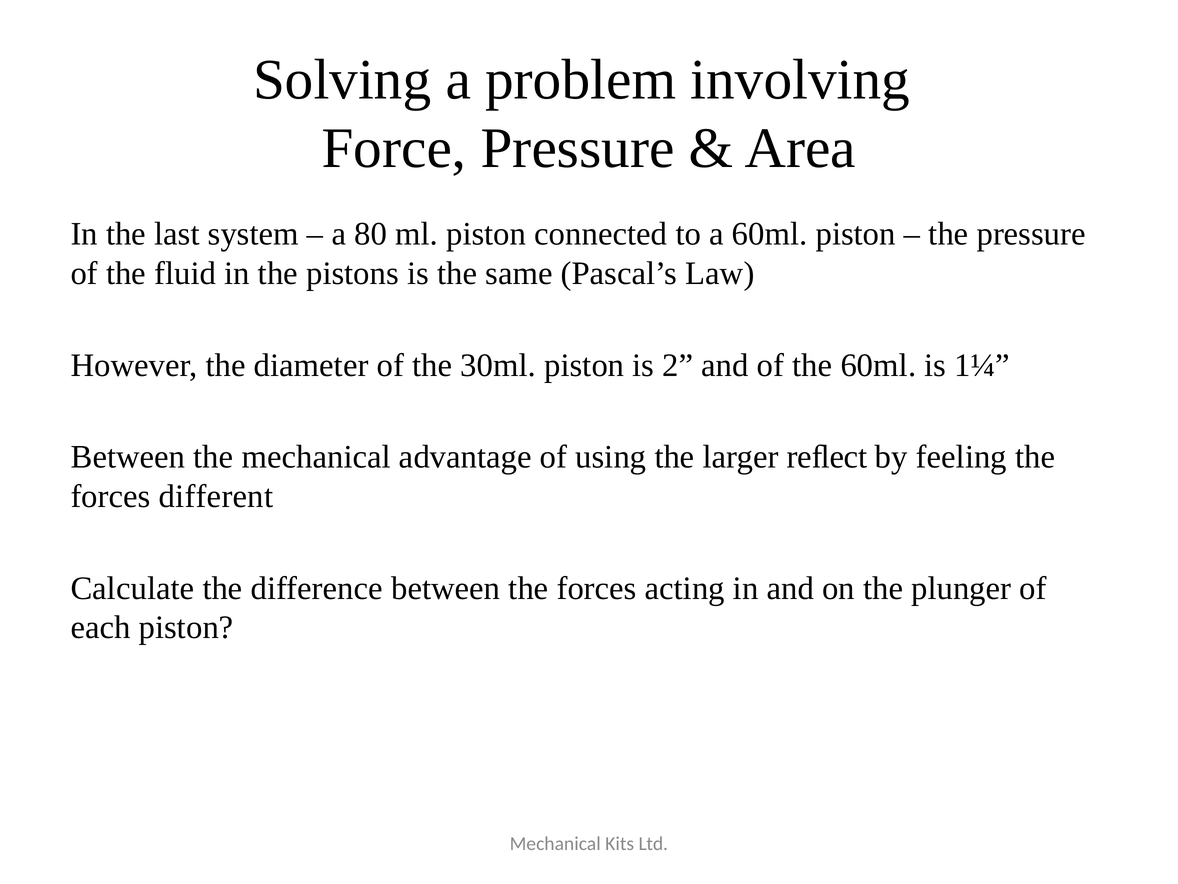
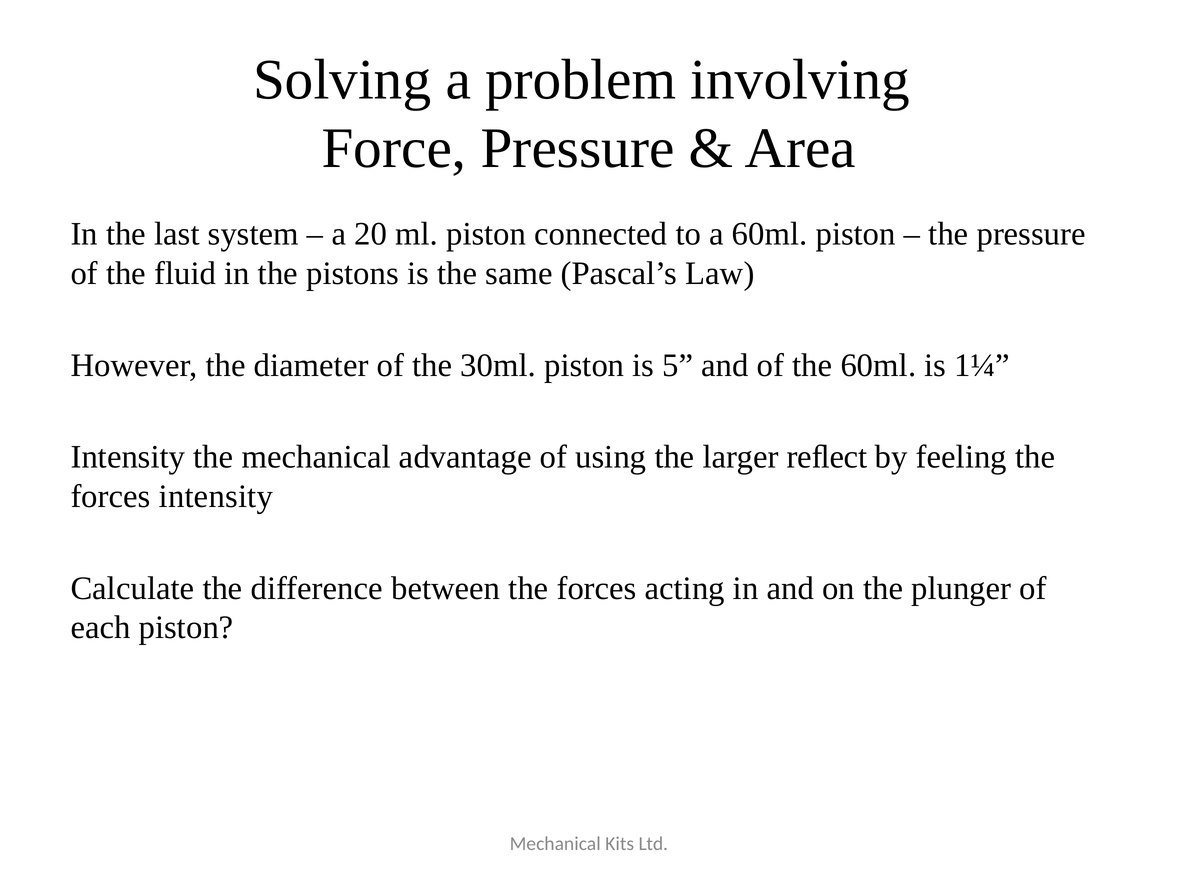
80: 80 -> 20 (371, 234)
2: 2 -> 5 (678, 365)
Between: Between -> Intensity (128, 457)
forces different: different -> intensity (216, 496)
